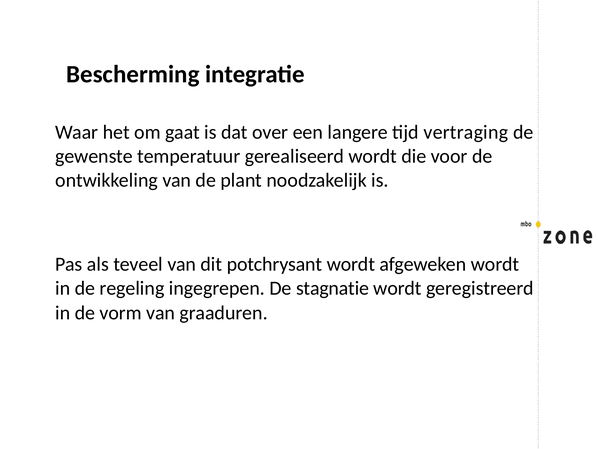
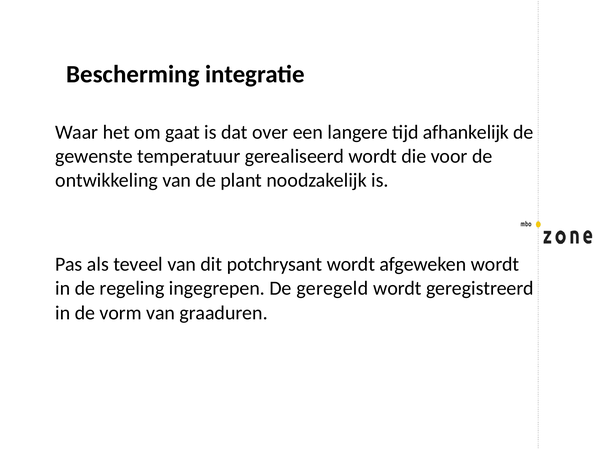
vertraging: vertraging -> afhankelijk (466, 132)
stagnatie: stagnatie -> geregeld (332, 288)
